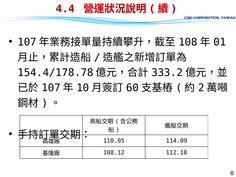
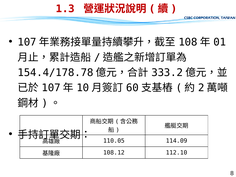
4.4: 4.4 -> 1.3 (65, 9)
